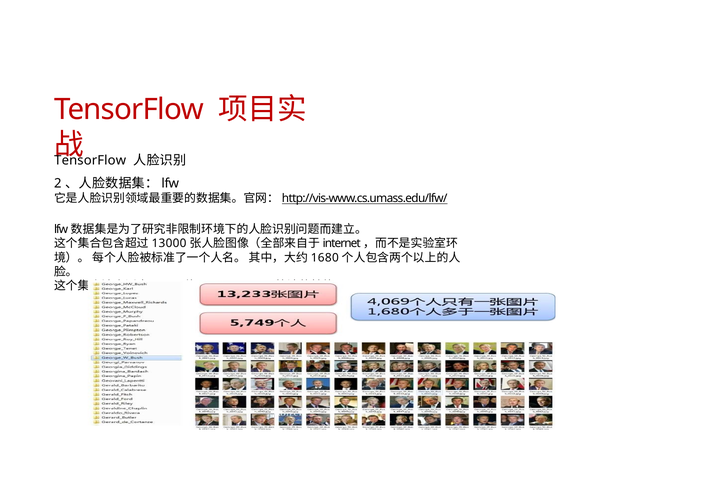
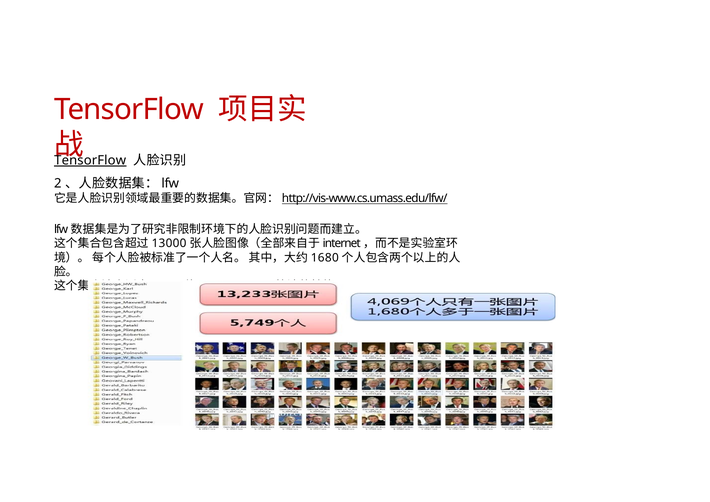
TensorFlow underline: none -> present (90, 160)
